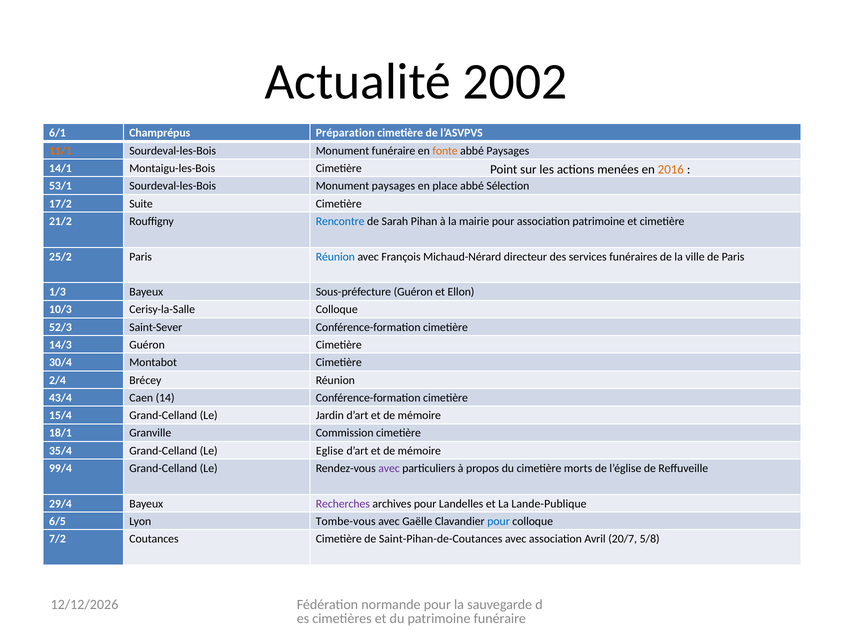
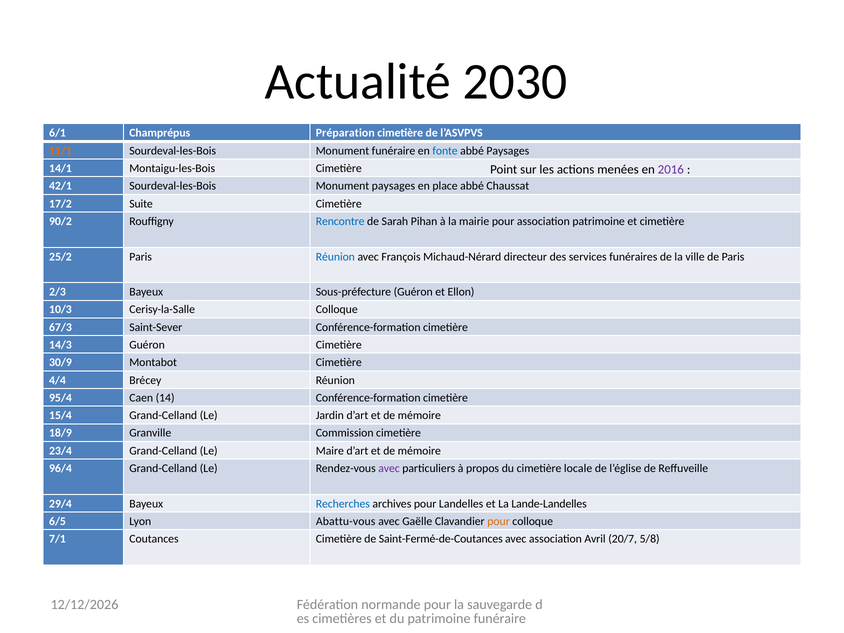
2002: 2002 -> 2030 (515, 82)
fonte colour: orange -> blue (445, 151)
2016 colour: orange -> purple (671, 170)
53/1: 53/1 -> 42/1 (60, 186)
Sélection: Sélection -> Chaussat (508, 186)
21/2: 21/2 -> 90/2 (60, 221)
1/3: 1/3 -> 2/3 (57, 292)
52/3: 52/3 -> 67/3 (60, 327)
30/4: 30/4 -> 30/9 (60, 363)
2/4: 2/4 -> 4/4 (57, 380)
43/4: 43/4 -> 95/4 (60, 398)
18/1: 18/1 -> 18/9 (60, 433)
35/4: 35/4 -> 23/4 (60, 451)
Eglise: Eglise -> Maire (330, 451)
99/4: 99/4 -> 96/4 (60, 468)
morts: morts -> locale (578, 468)
Recherches colour: purple -> blue (343, 504)
Lande-Publique: Lande-Publique -> Lande-Landelles (549, 504)
Tombe-vous: Tombe-vous -> Abattu-vous (346, 521)
pour colour: blue -> orange (499, 521)
7/2: 7/2 -> 7/1 (57, 539)
Saint-Pihan-de-Coutances: Saint-Pihan-de-Coutances -> Saint-Fermé-de-Coutances (441, 539)
